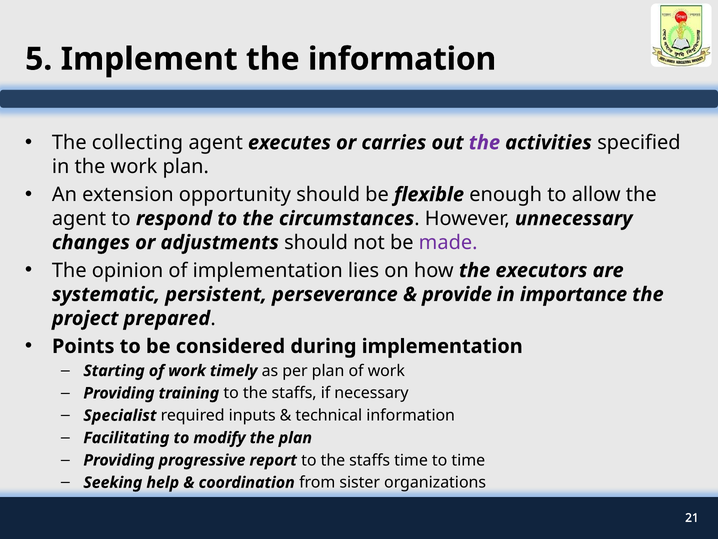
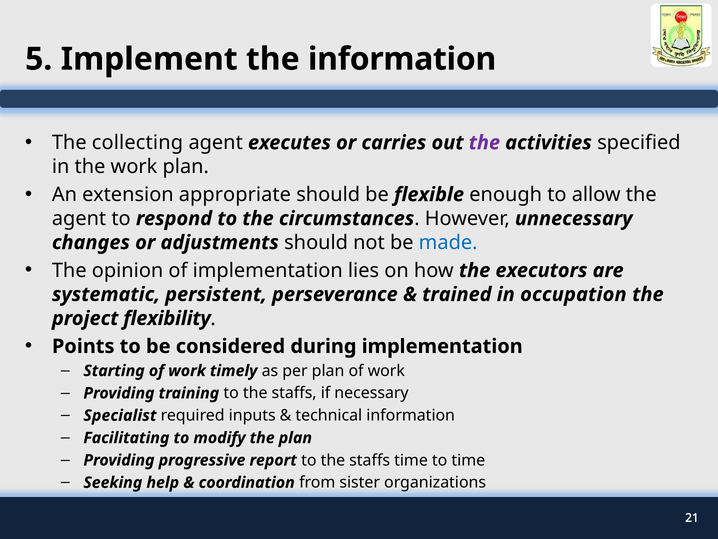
opportunity: opportunity -> appropriate (235, 194)
made colour: purple -> blue (448, 242)
provide: provide -> trained (457, 294)
importance: importance -> occupation (573, 294)
prepared: prepared -> flexibility (167, 318)
